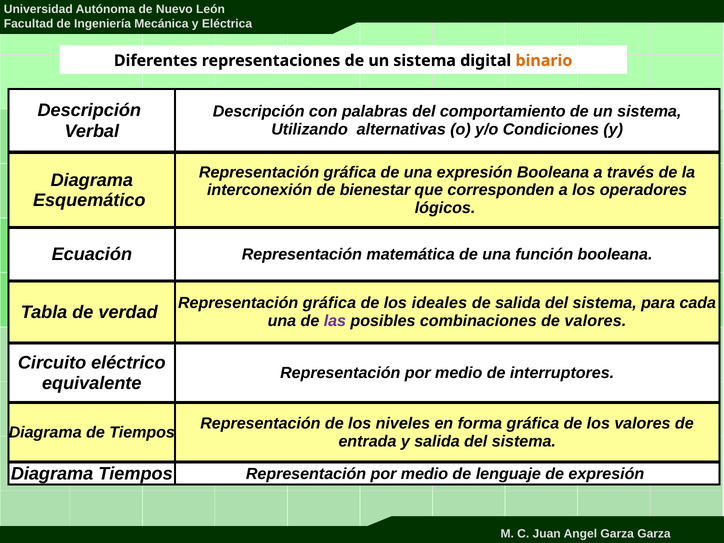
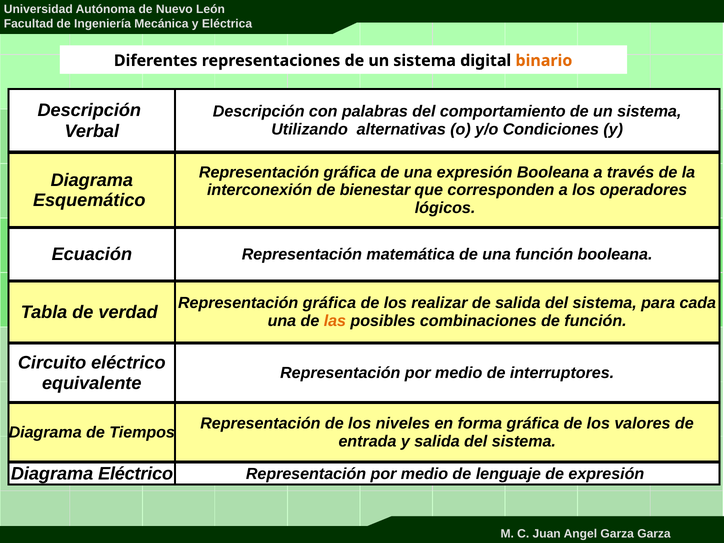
ideales: ideales -> realizar (439, 303)
las colour: purple -> orange (335, 321)
de valores: valores -> función (595, 321)
Diagrama Tiempos: Tiempos -> Eléctrico (136, 474)
